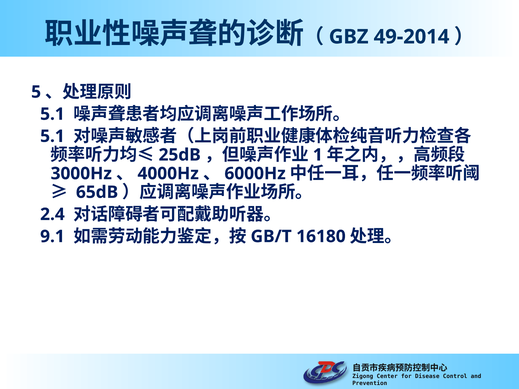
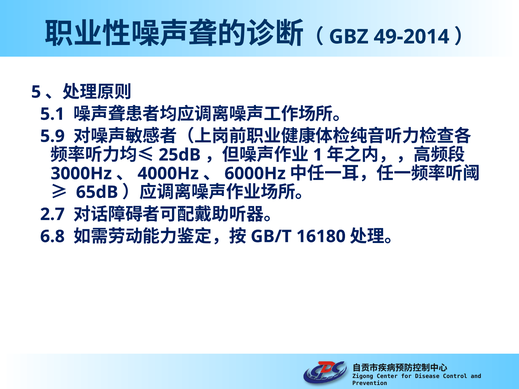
5.1: 5.1 -> 5.9 (52, 136)
2.4: 2.4 -> 2.7 (52, 214)
9.1: 9.1 -> 6.8 (52, 237)
